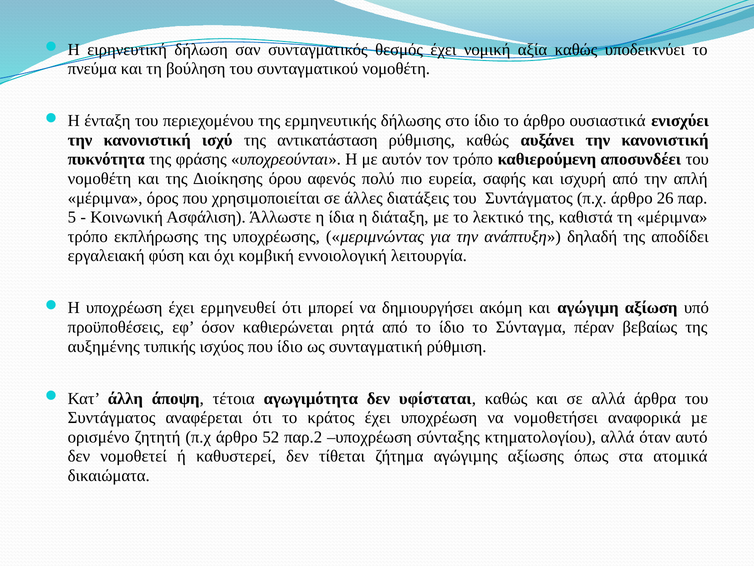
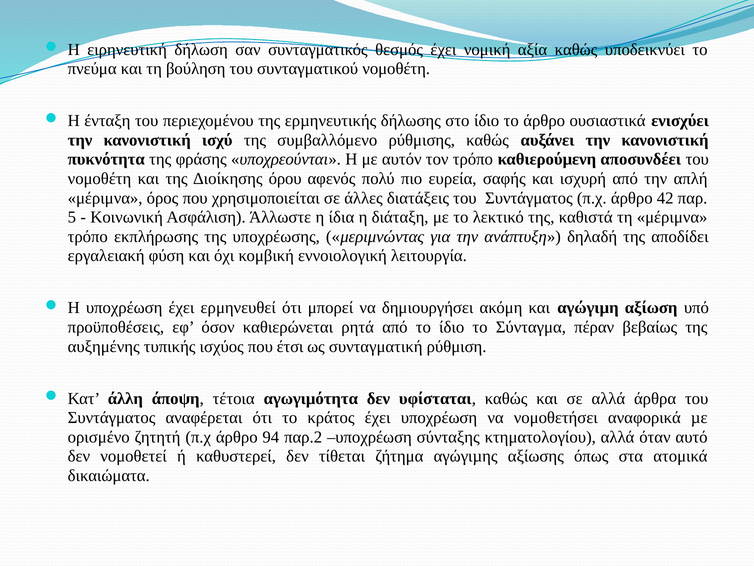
αντικατάσταση: αντικατάσταση -> συμβαλλόμενο (327, 140)
26: 26 -> 42 (665, 198)
που ίδιο: ίδιο -> έτσι (290, 346)
52: 52 -> 94 (271, 437)
